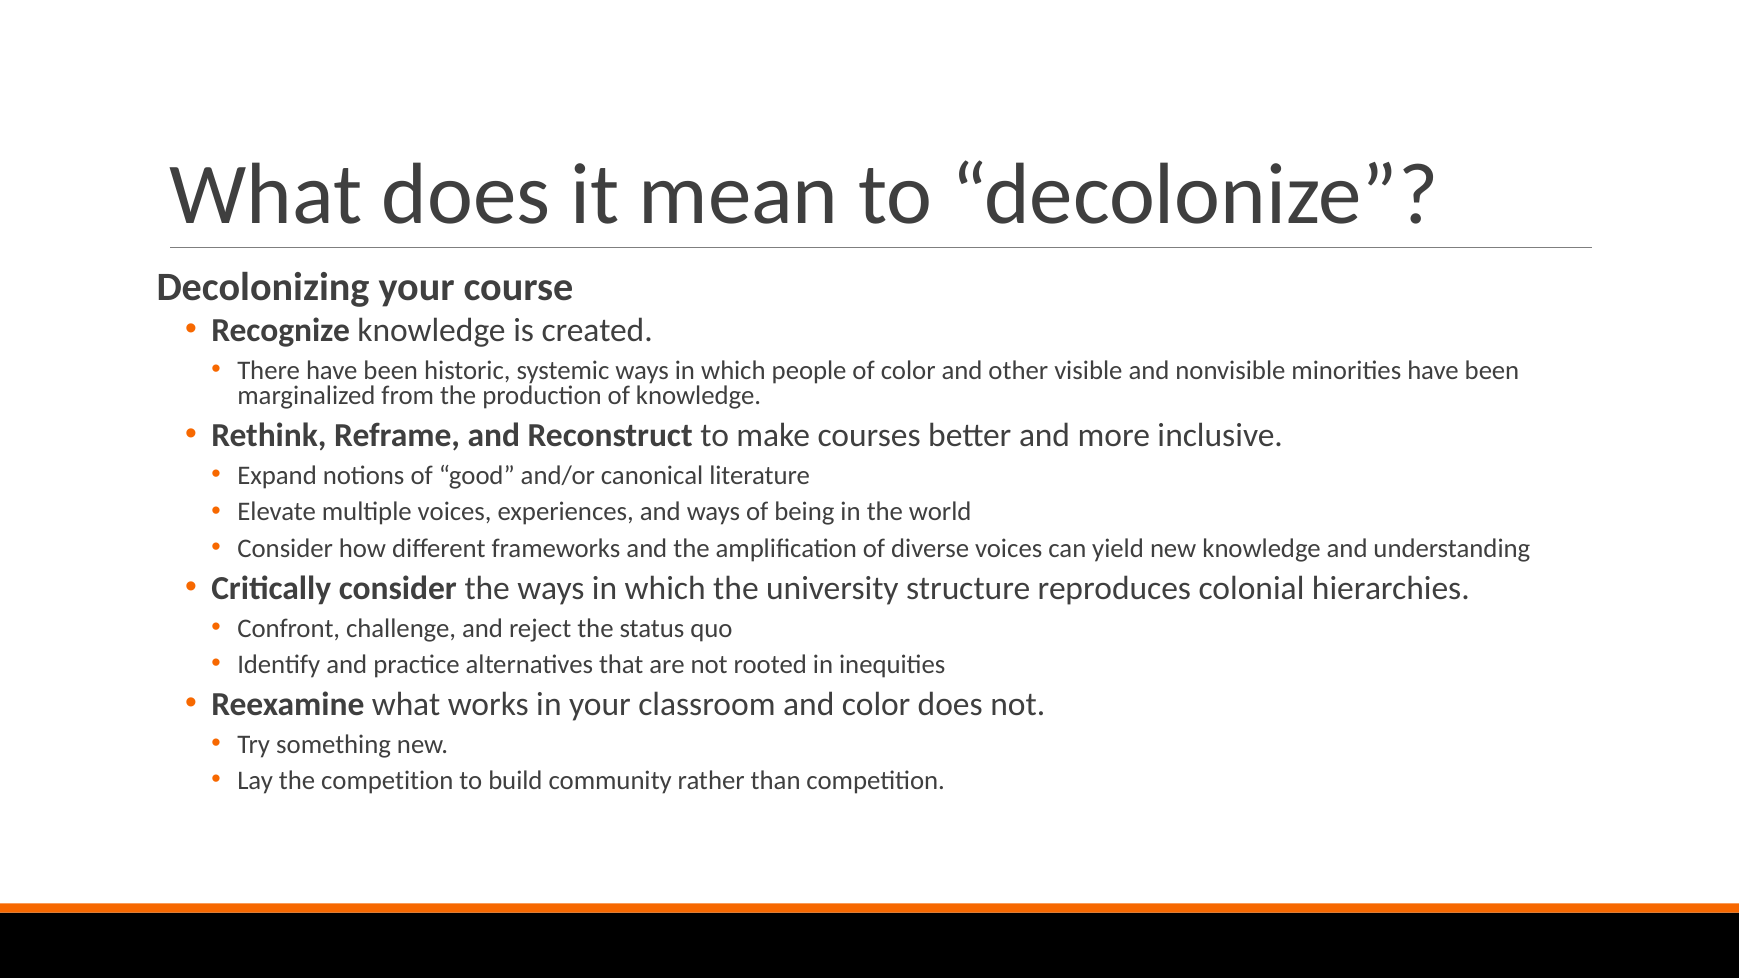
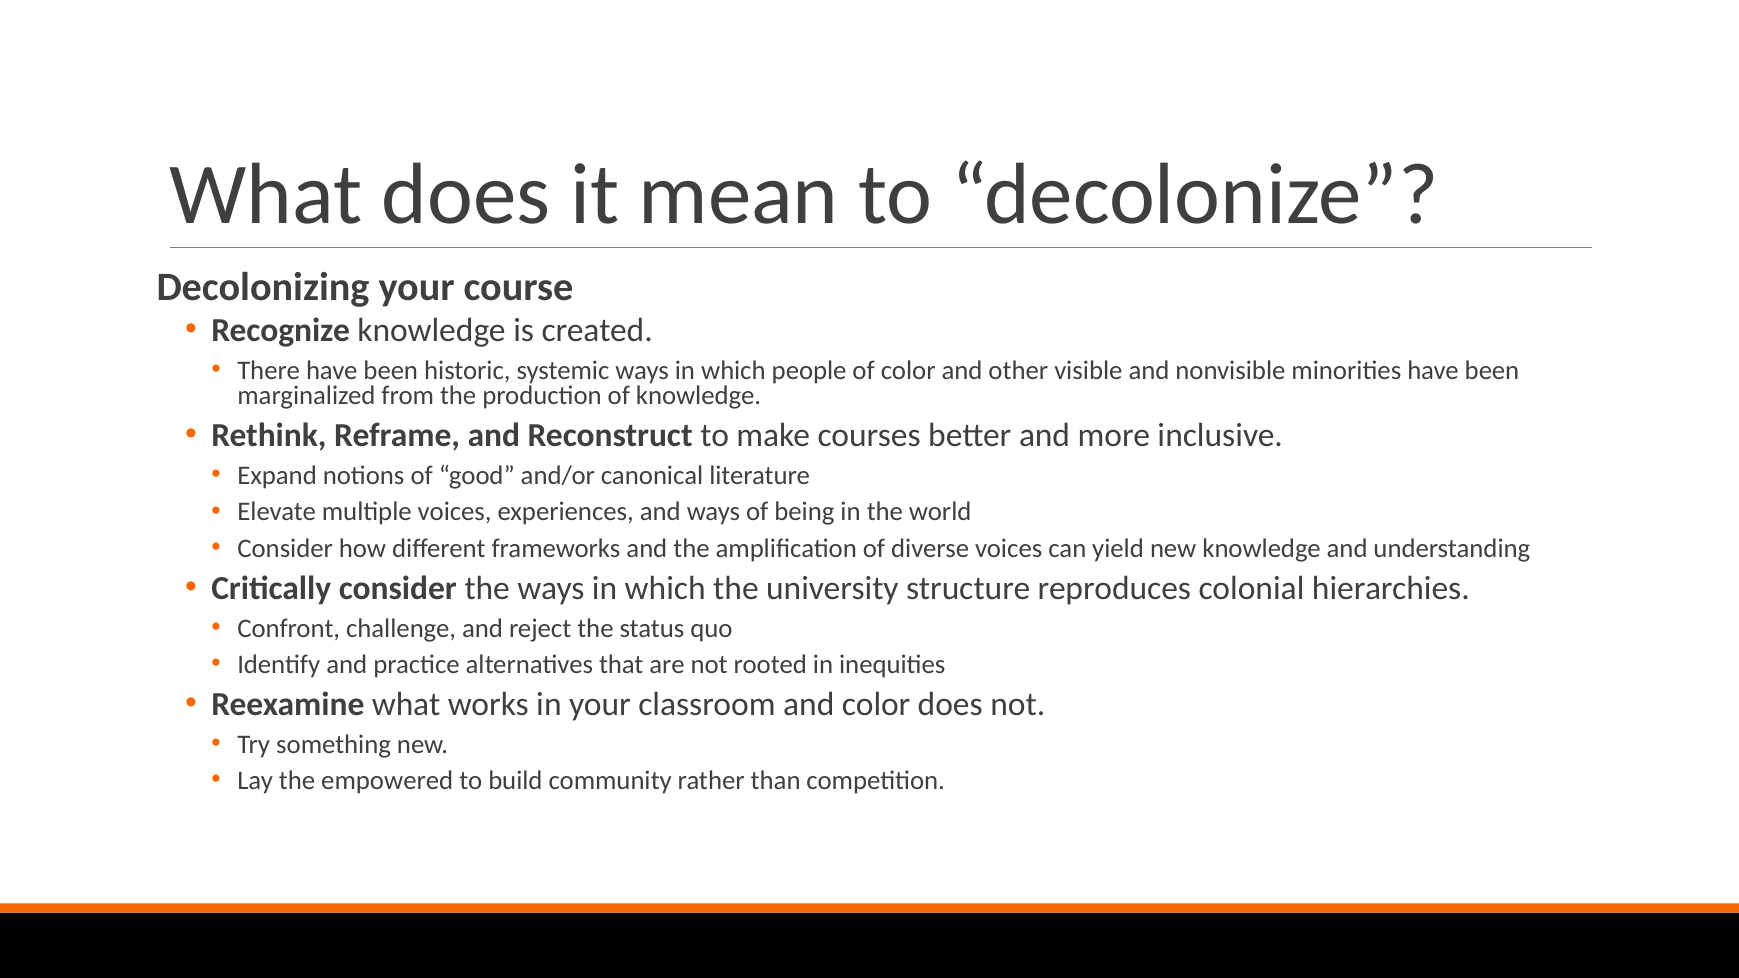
the competition: competition -> empowered (387, 781)
